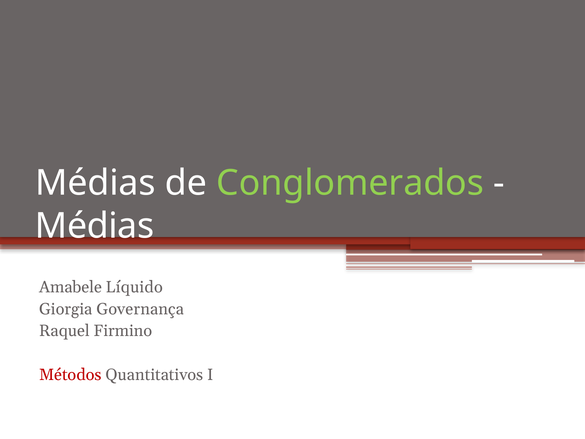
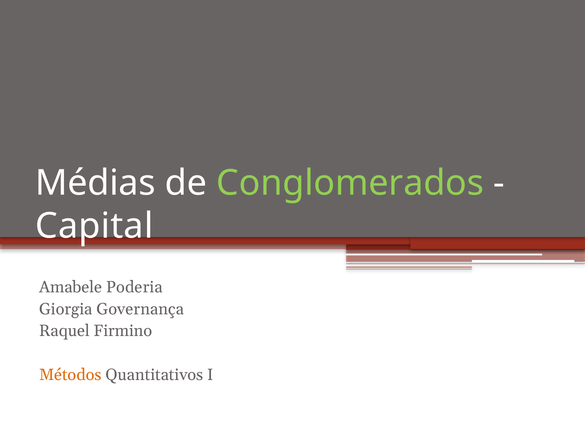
Médias: Médias -> Capital (94, 226)
Líquido: Líquido -> Poderia (134, 287)
Métodos colour: red -> orange (70, 375)
